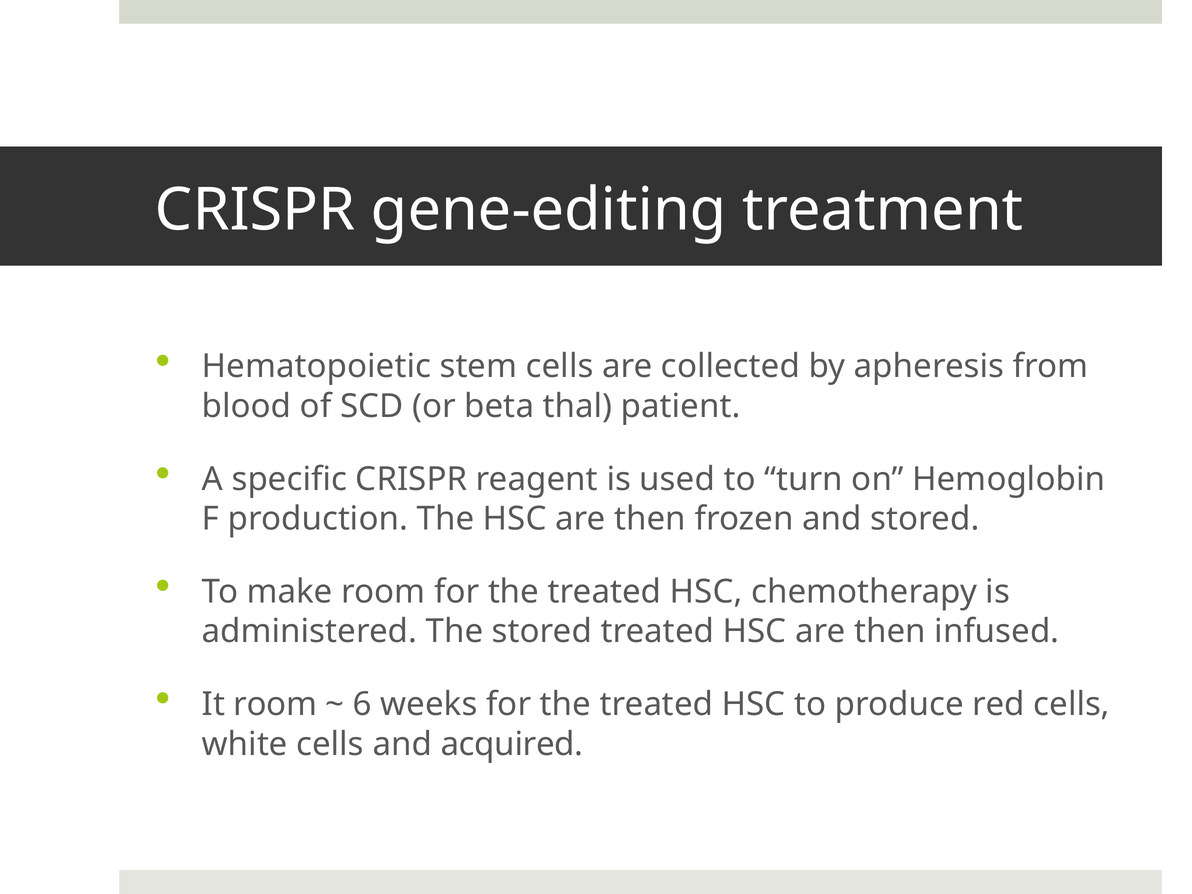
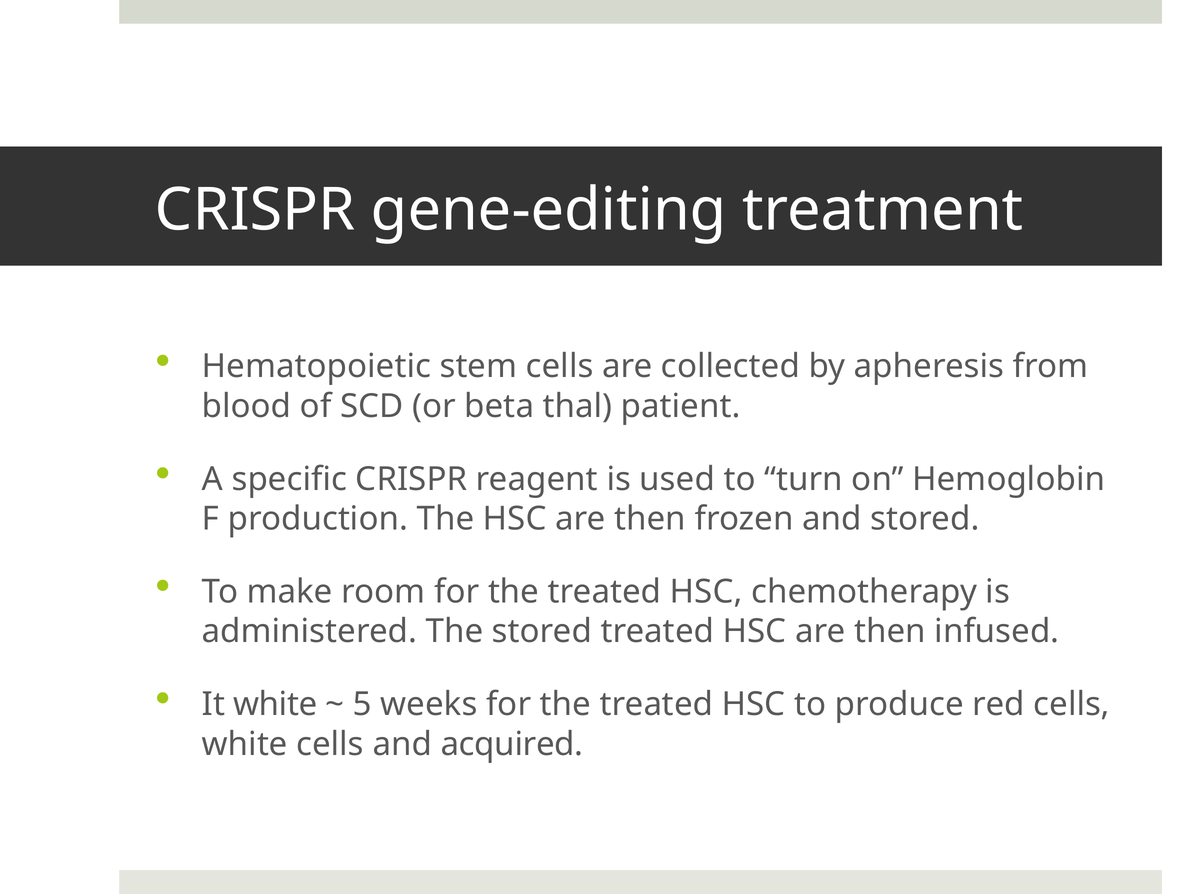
It room: room -> white (275, 704)
6: 6 -> 5 (362, 704)
